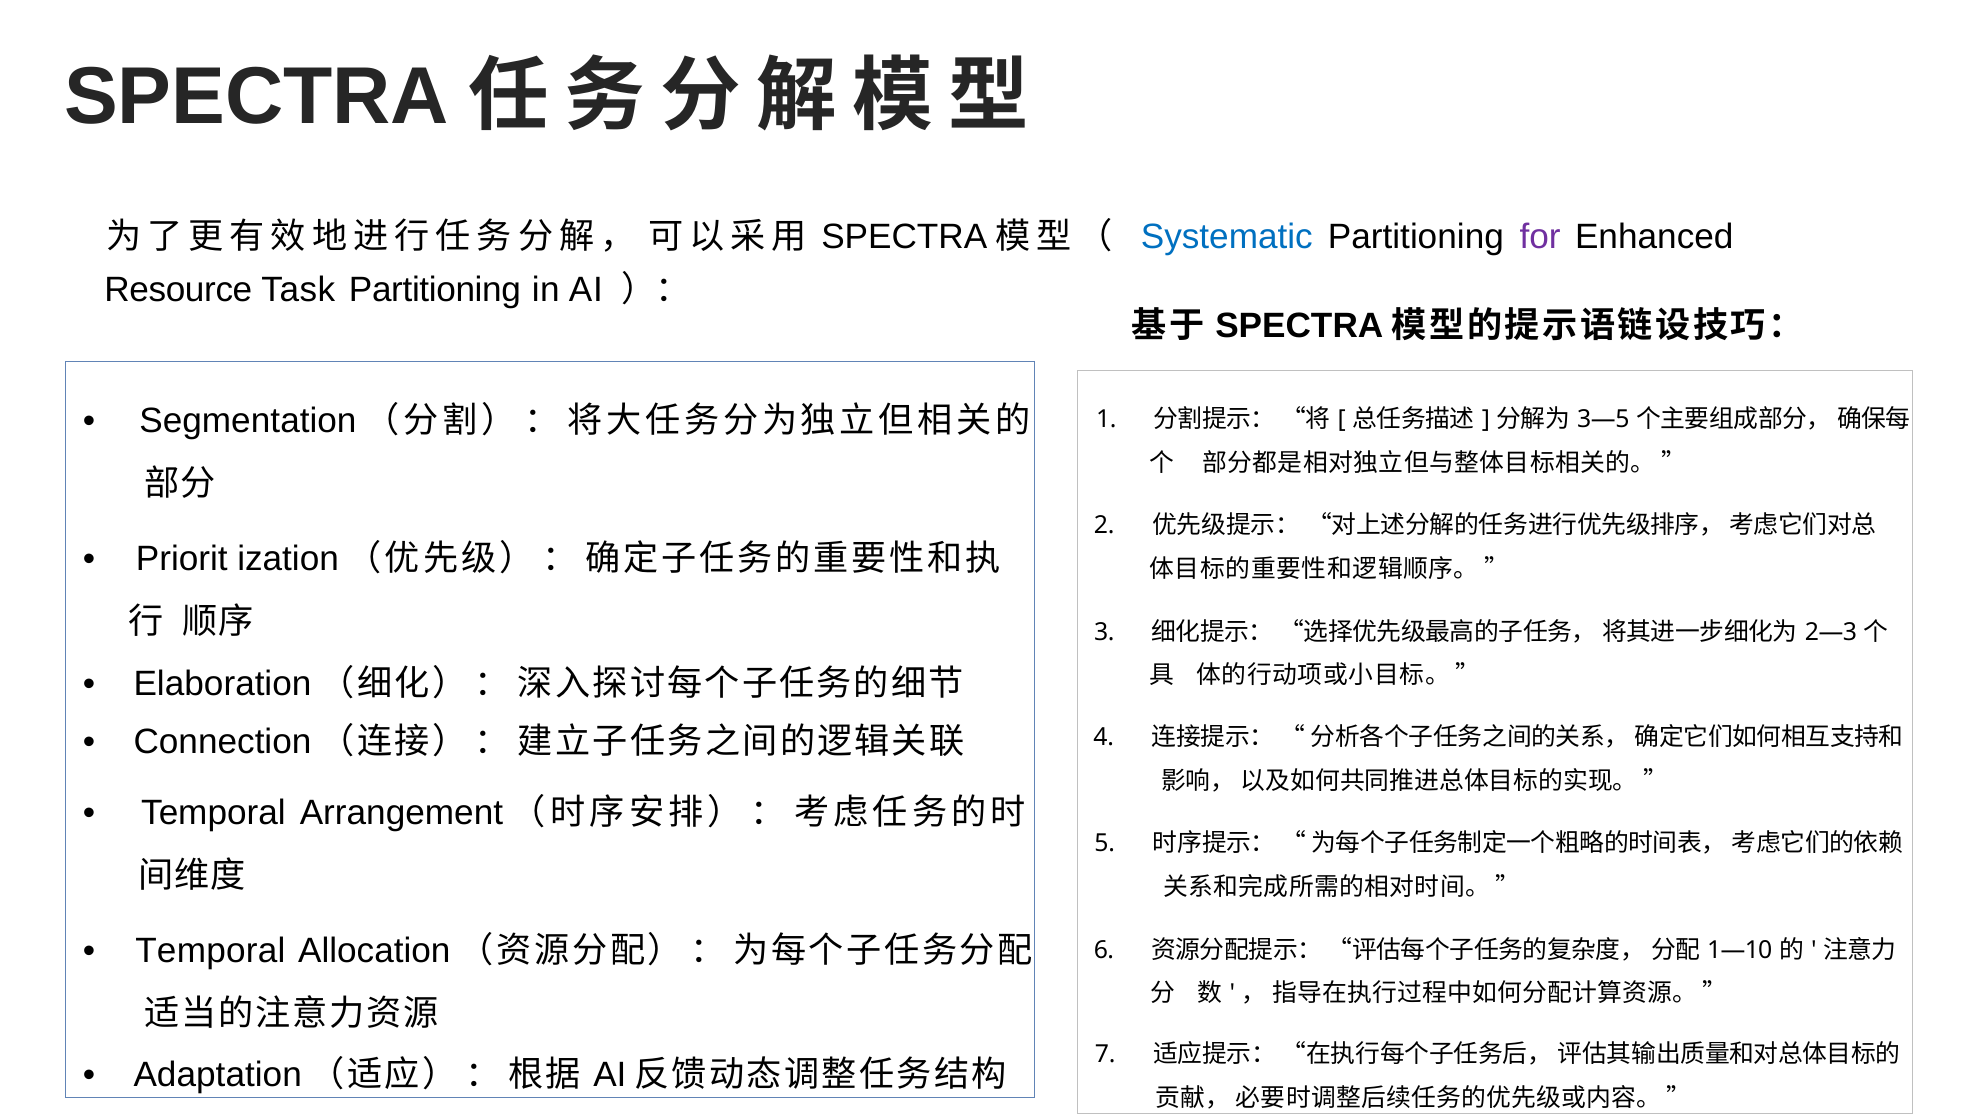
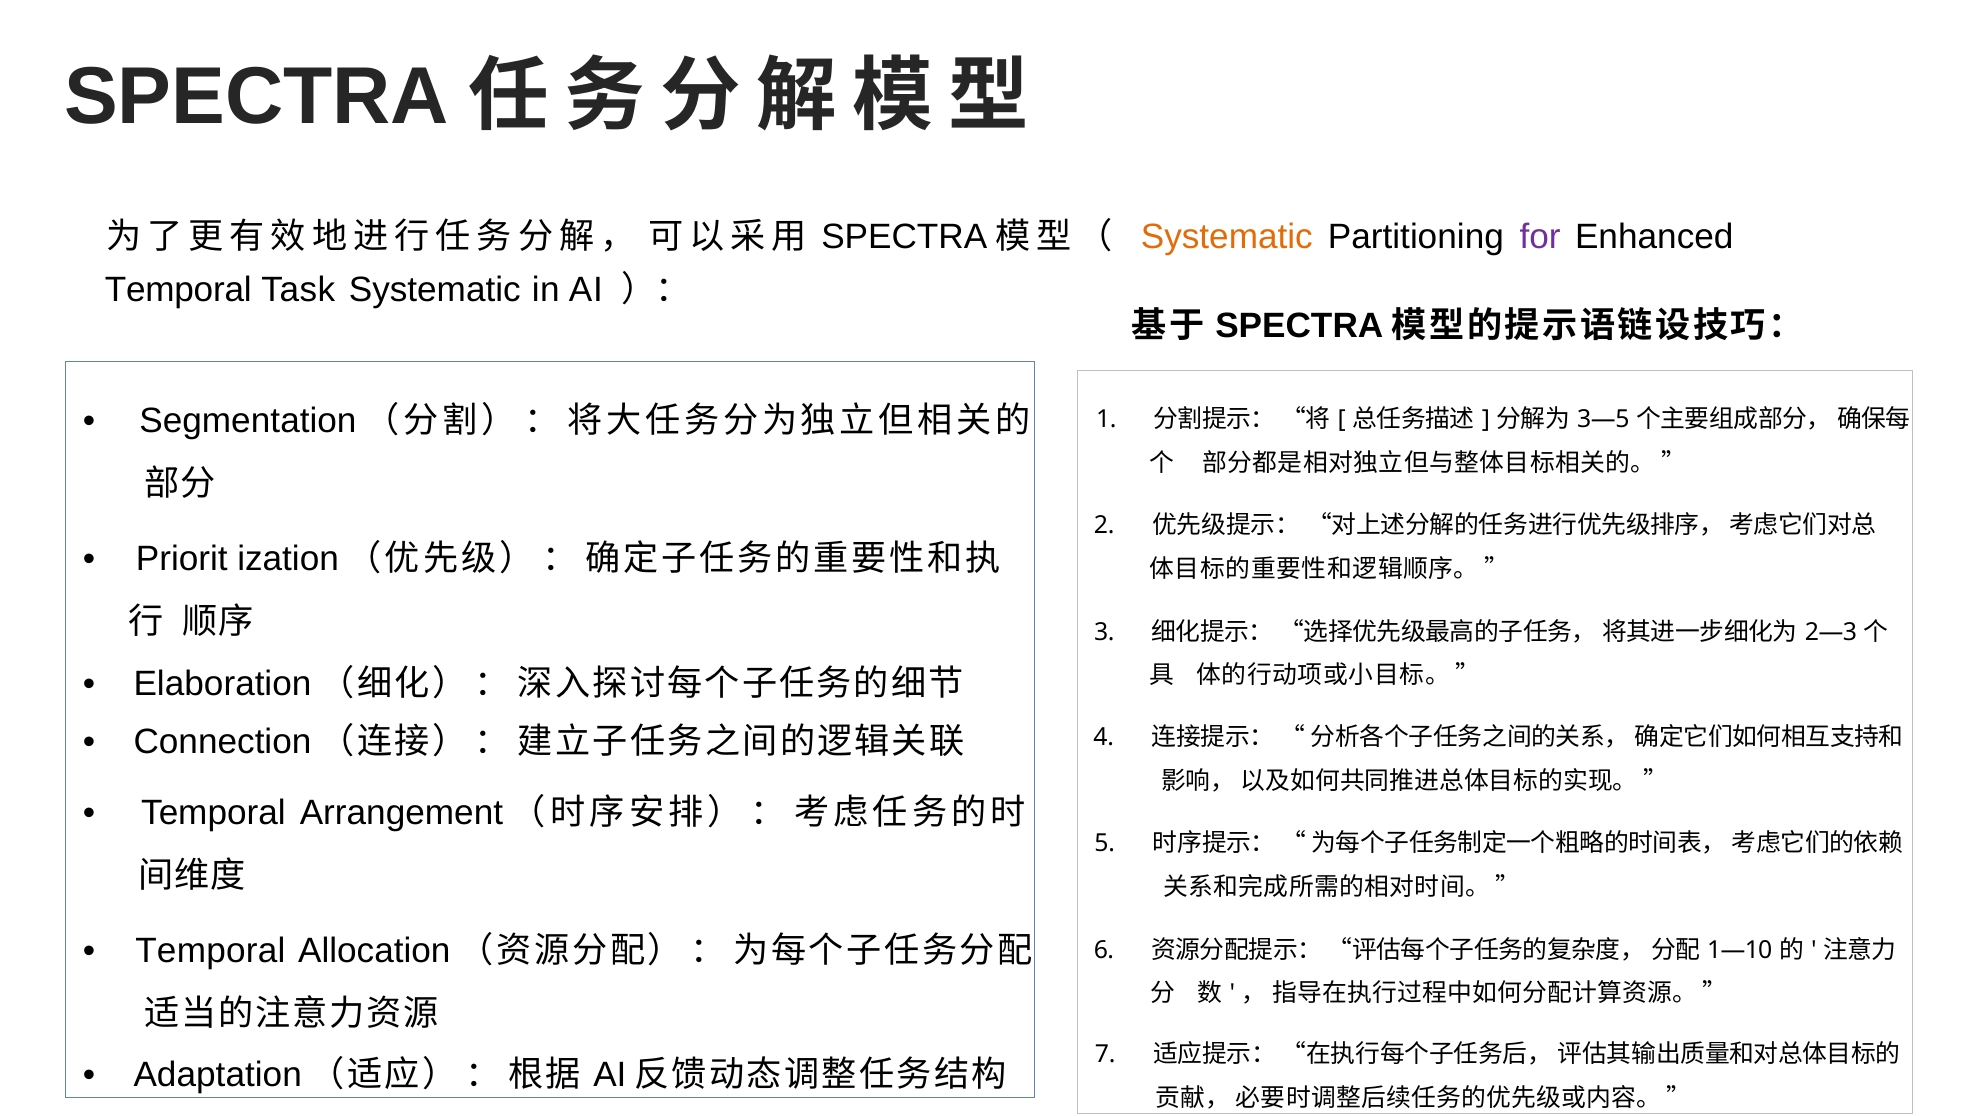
Systematic colour: blue -> orange (1227, 237)
Resource: Resource -> Temporal (178, 290)
Task Partitioning: Partitioning -> Systematic (435, 290)
